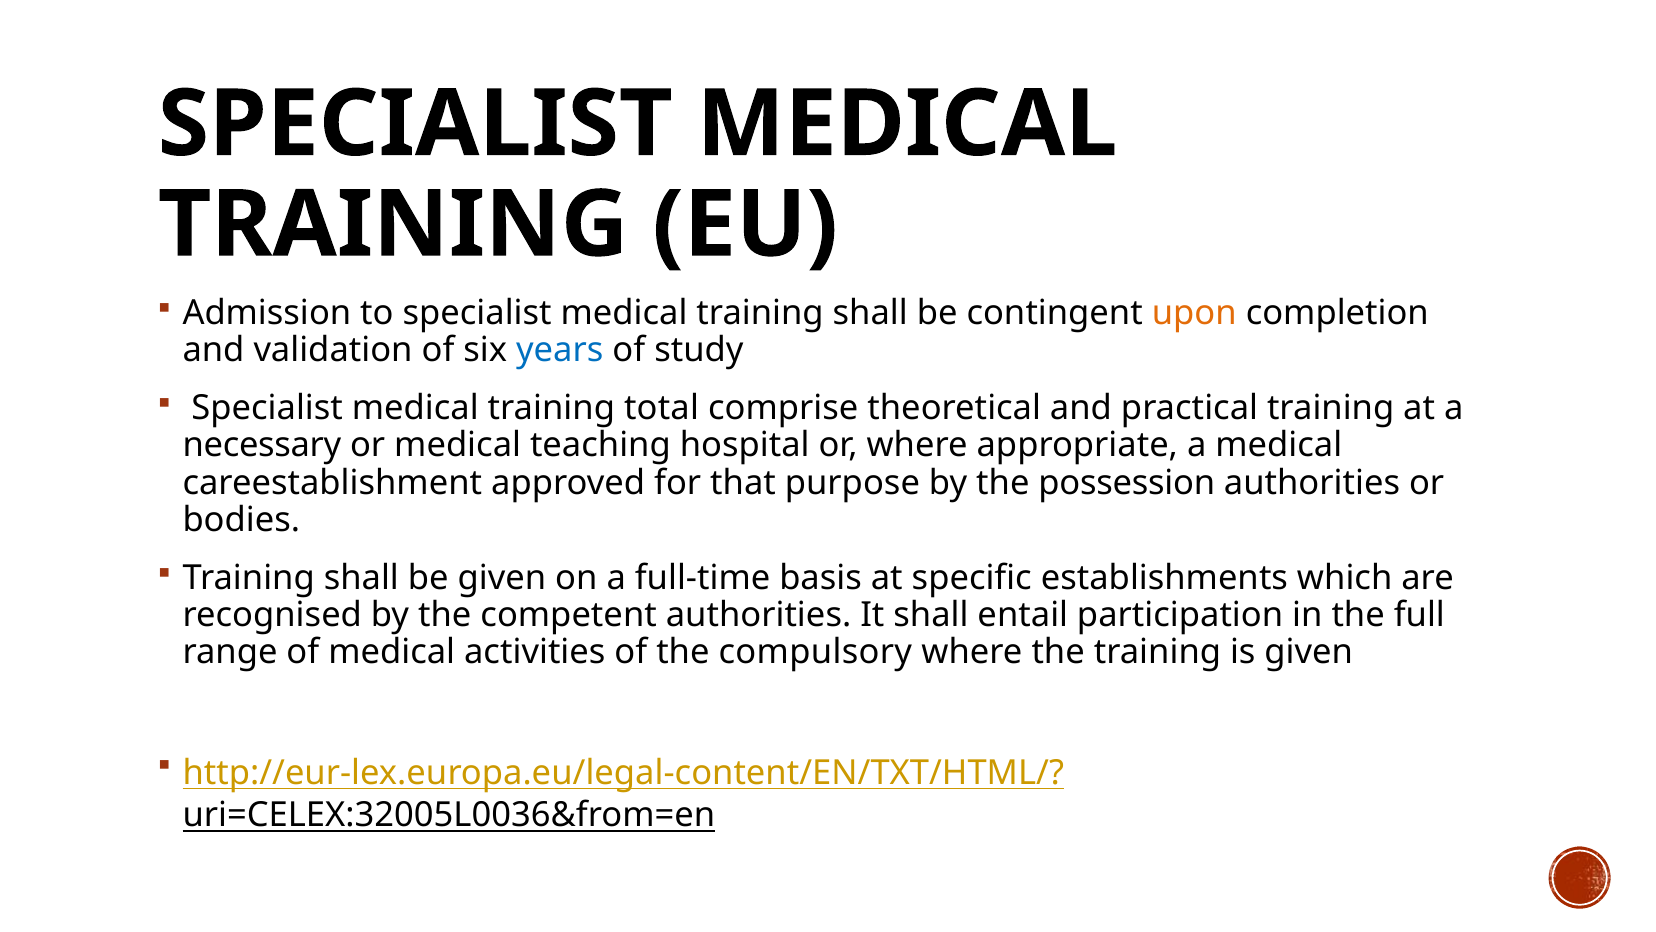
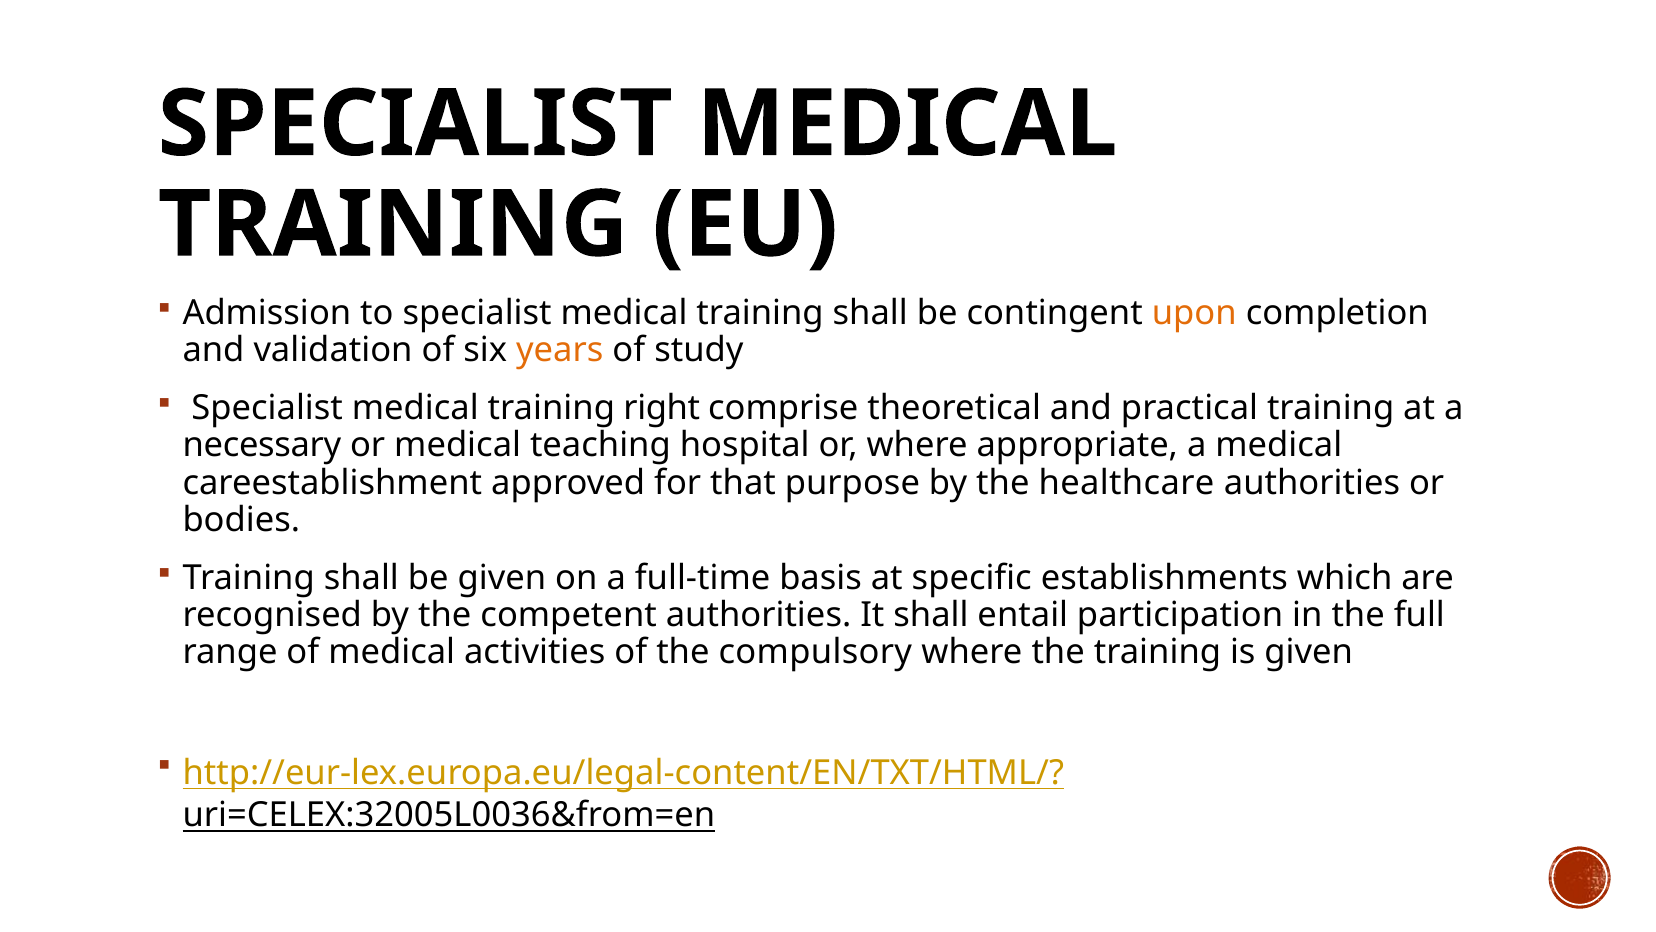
years colour: blue -> orange (560, 350)
total: total -> right (662, 408)
possession: possession -> healthcare (1127, 483)
